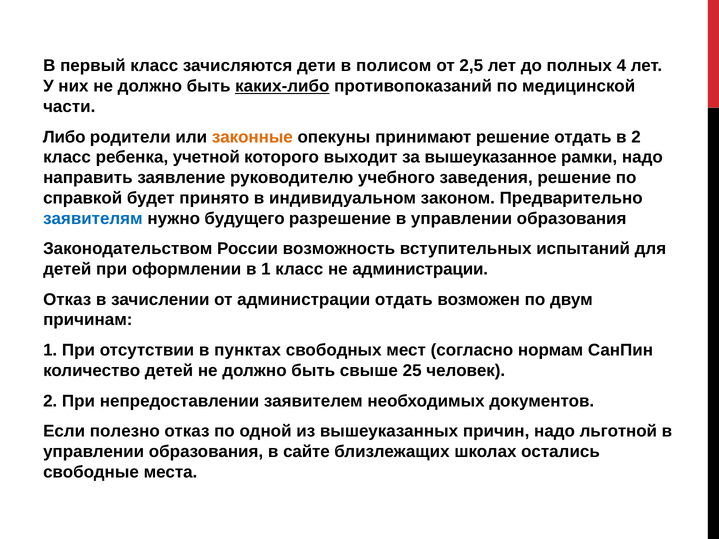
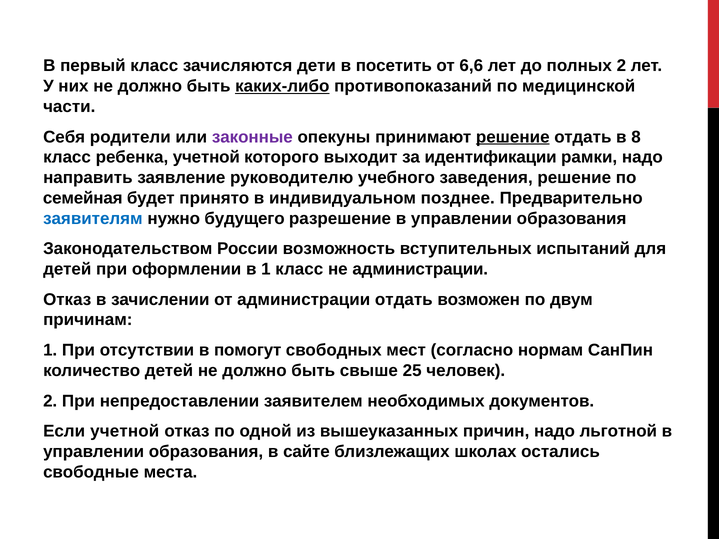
полисом: полисом -> посетить (394, 66)
2,5: 2,5 -> 6,6 (471, 66)
полных 4: 4 -> 2 (621, 66)
Либо: Либо -> Себя (64, 137)
законные colour: orange -> purple (252, 137)
решение underline: none -> present (513, 137)
в 2: 2 -> 8 (636, 137)
вышеуказанное: вышеуказанное -> идентификации (491, 157)
справкой: справкой -> семейная (83, 198)
законом: законом -> позднее (458, 198)
пунктах: пунктах -> помогут (248, 350)
Если полезно: полезно -> учетной (125, 432)
